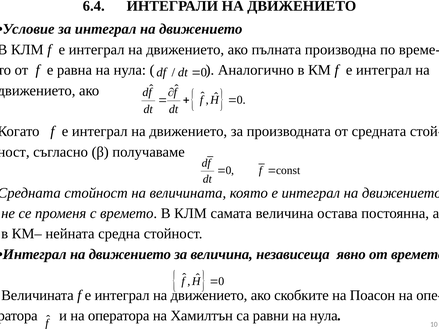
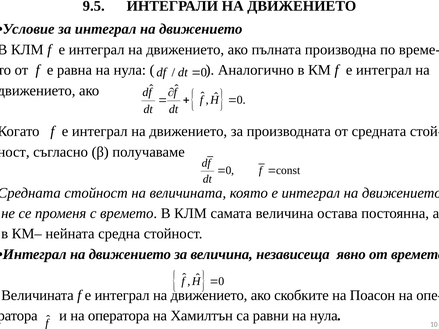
6.4: 6.4 -> 9.5 (94, 6)
